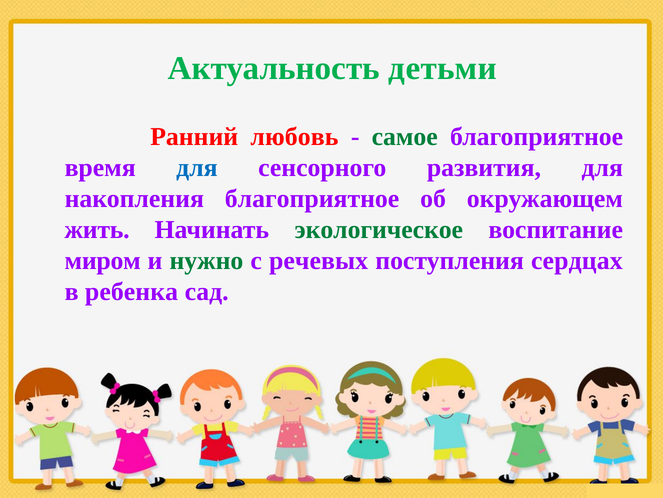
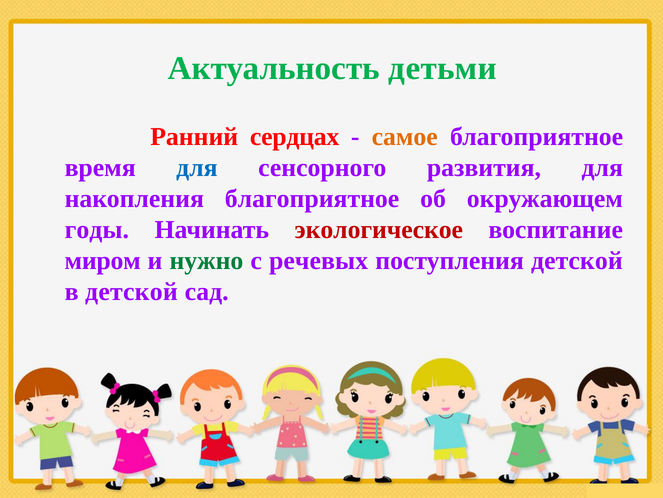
любовь: любовь -> сердцах (295, 137)
самое colour: green -> orange (405, 137)
жить: жить -> годы (97, 229)
экологическое colour: green -> red (379, 229)
поступления сердцах: сердцах -> детской (577, 260)
в ребенка: ребенка -> детской (131, 291)
